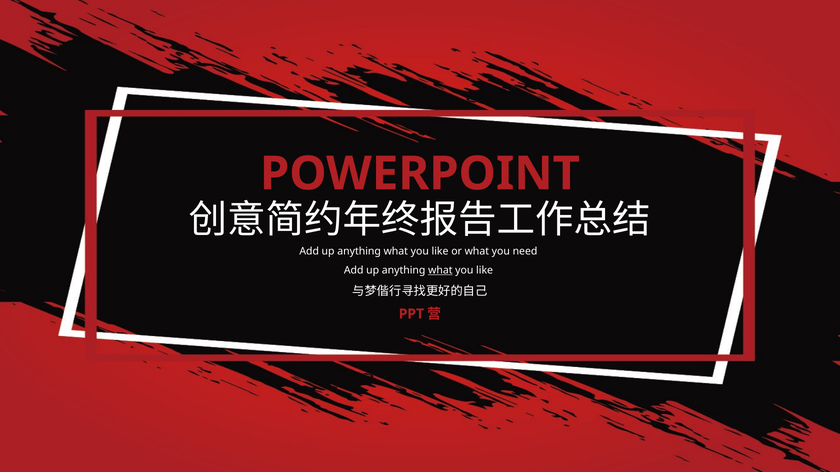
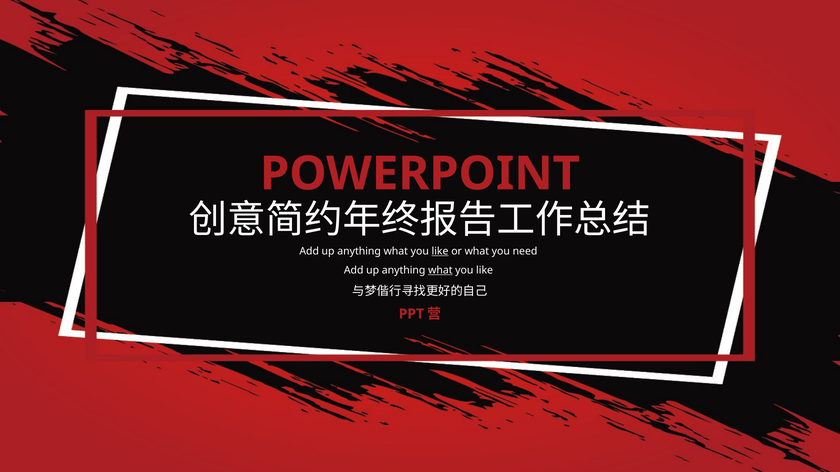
like underline: none -> present (440, 251)
